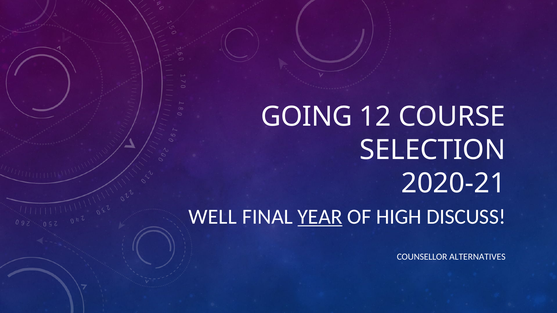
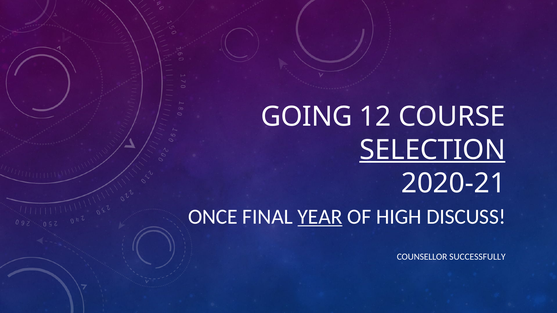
SELECTION underline: none -> present (432, 150)
WELL: WELL -> ONCE (213, 217)
ALTERNATIVES: ALTERNATIVES -> SUCCESSFULLY (477, 257)
